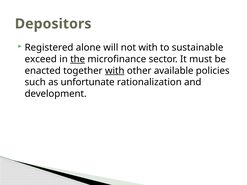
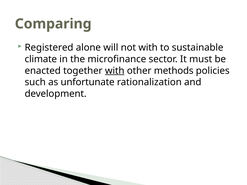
Depositors: Depositors -> Comparing (53, 24)
exceed: exceed -> climate (41, 59)
the underline: present -> none (78, 59)
available: available -> methods (174, 71)
